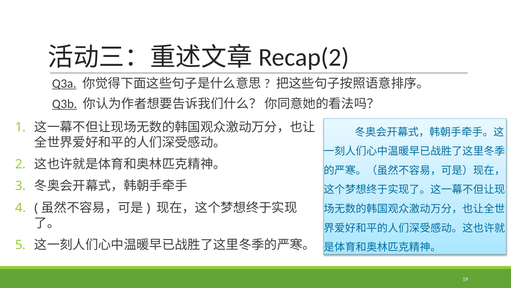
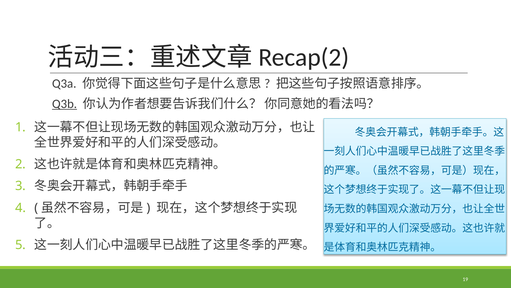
Q3a underline: present -> none (64, 83)
